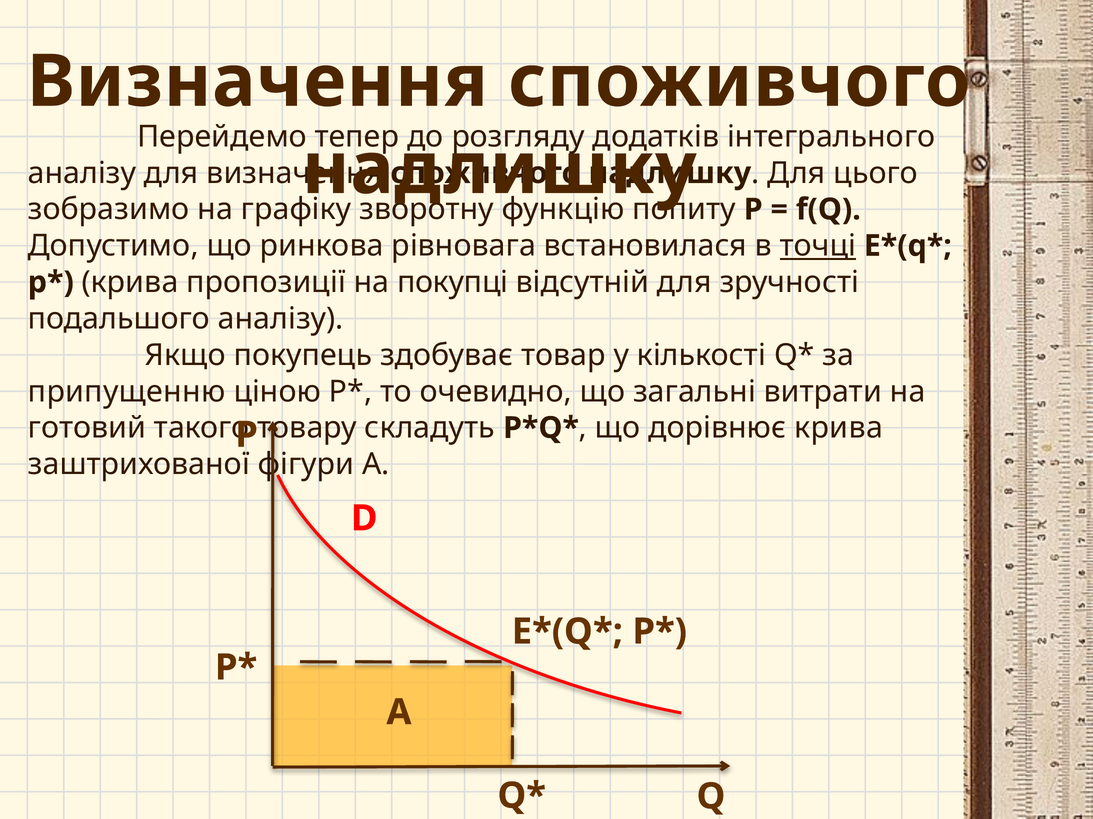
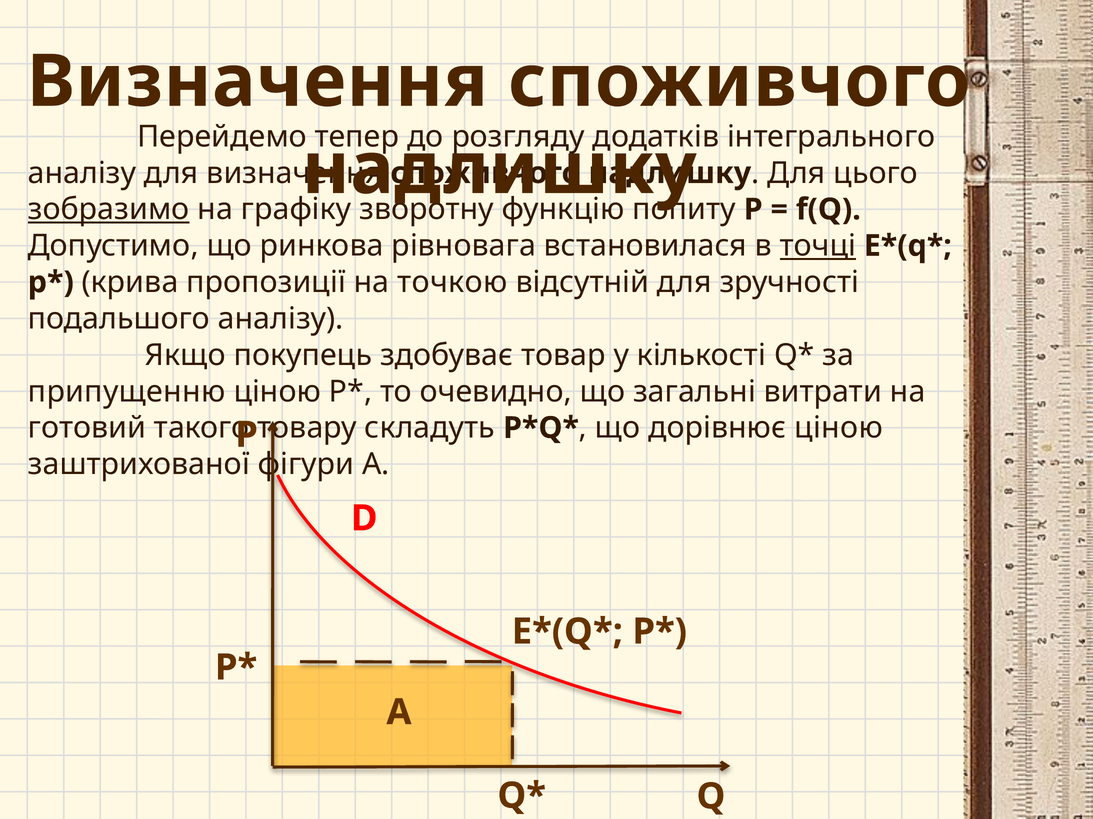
зобразимо underline: none -> present (109, 210)
покупці: покупці -> точкою (452, 283)
дорівнює крива: крива -> ціною (839, 428)
